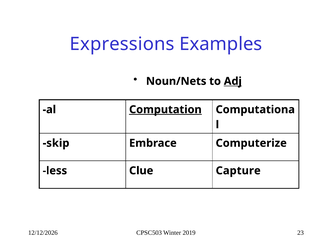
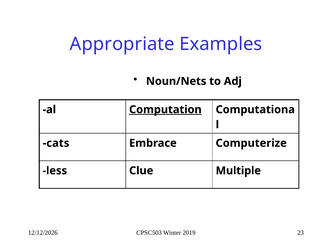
Expressions: Expressions -> Appropriate (122, 44)
Adj underline: present -> none (233, 81)
skip: skip -> cats (56, 143)
Capture: Capture -> Multiple (238, 171)
